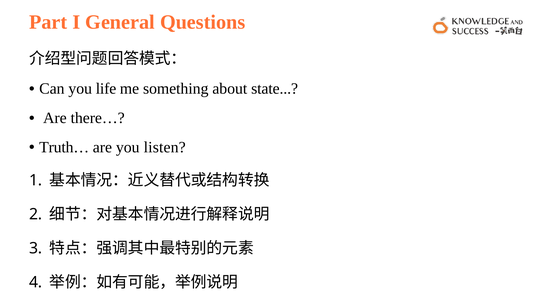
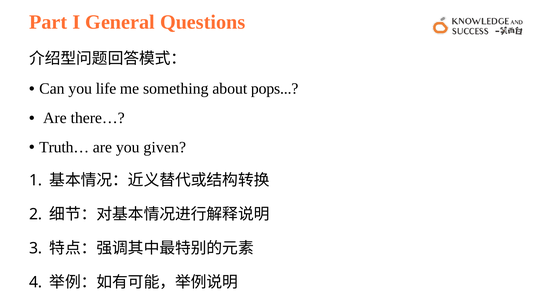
state: state -> pops (275, 89)
listen: listen -> given (165, 147)
